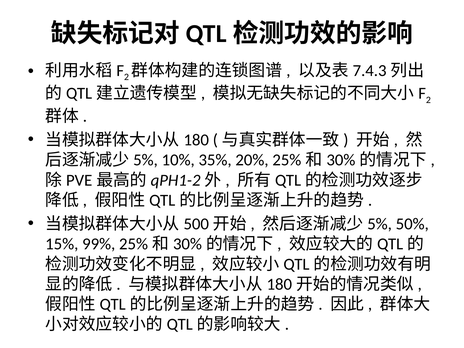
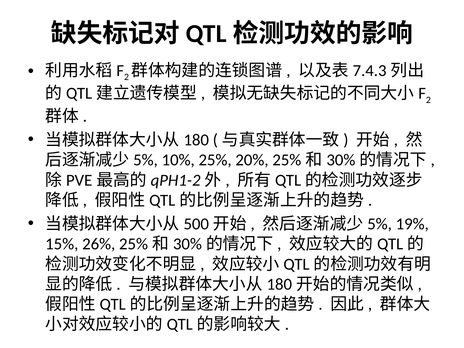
10% 35%: 35% -> 25% (215, 160)
50%: 50% -> 19% (412, 224)
99%: 99% -> 26% (99, 244)
